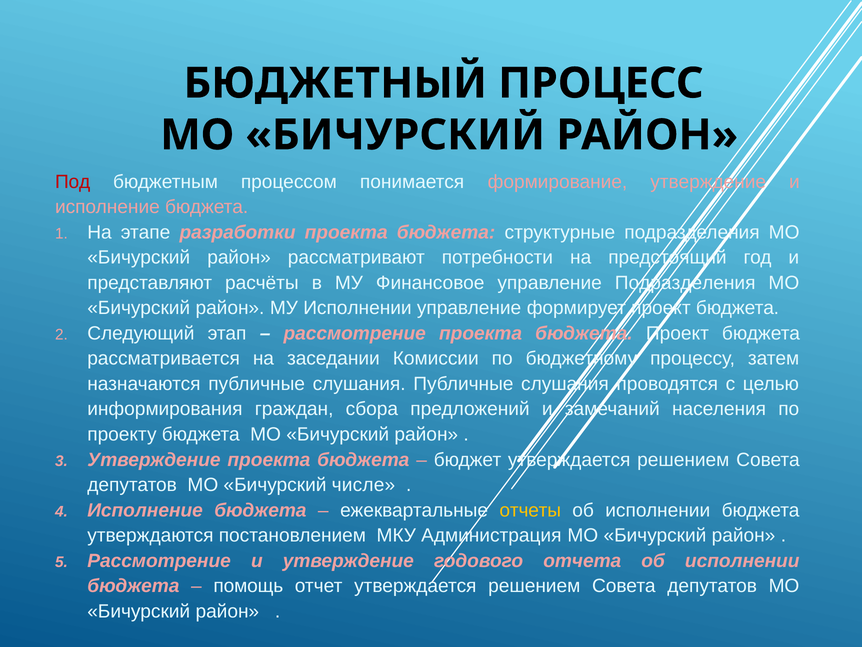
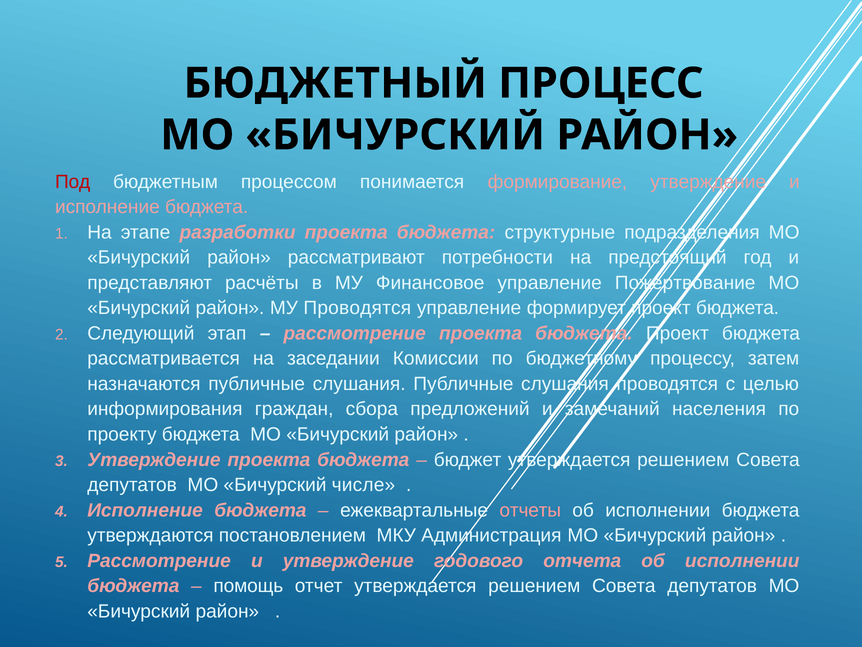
управление Подразделения: Подразделения -> Пожертвование (685, 283)
МУ Исполнении: Исполнении -> Проводятся (357, 308)
отчеты colour: yellow -> pink (530, 510)
